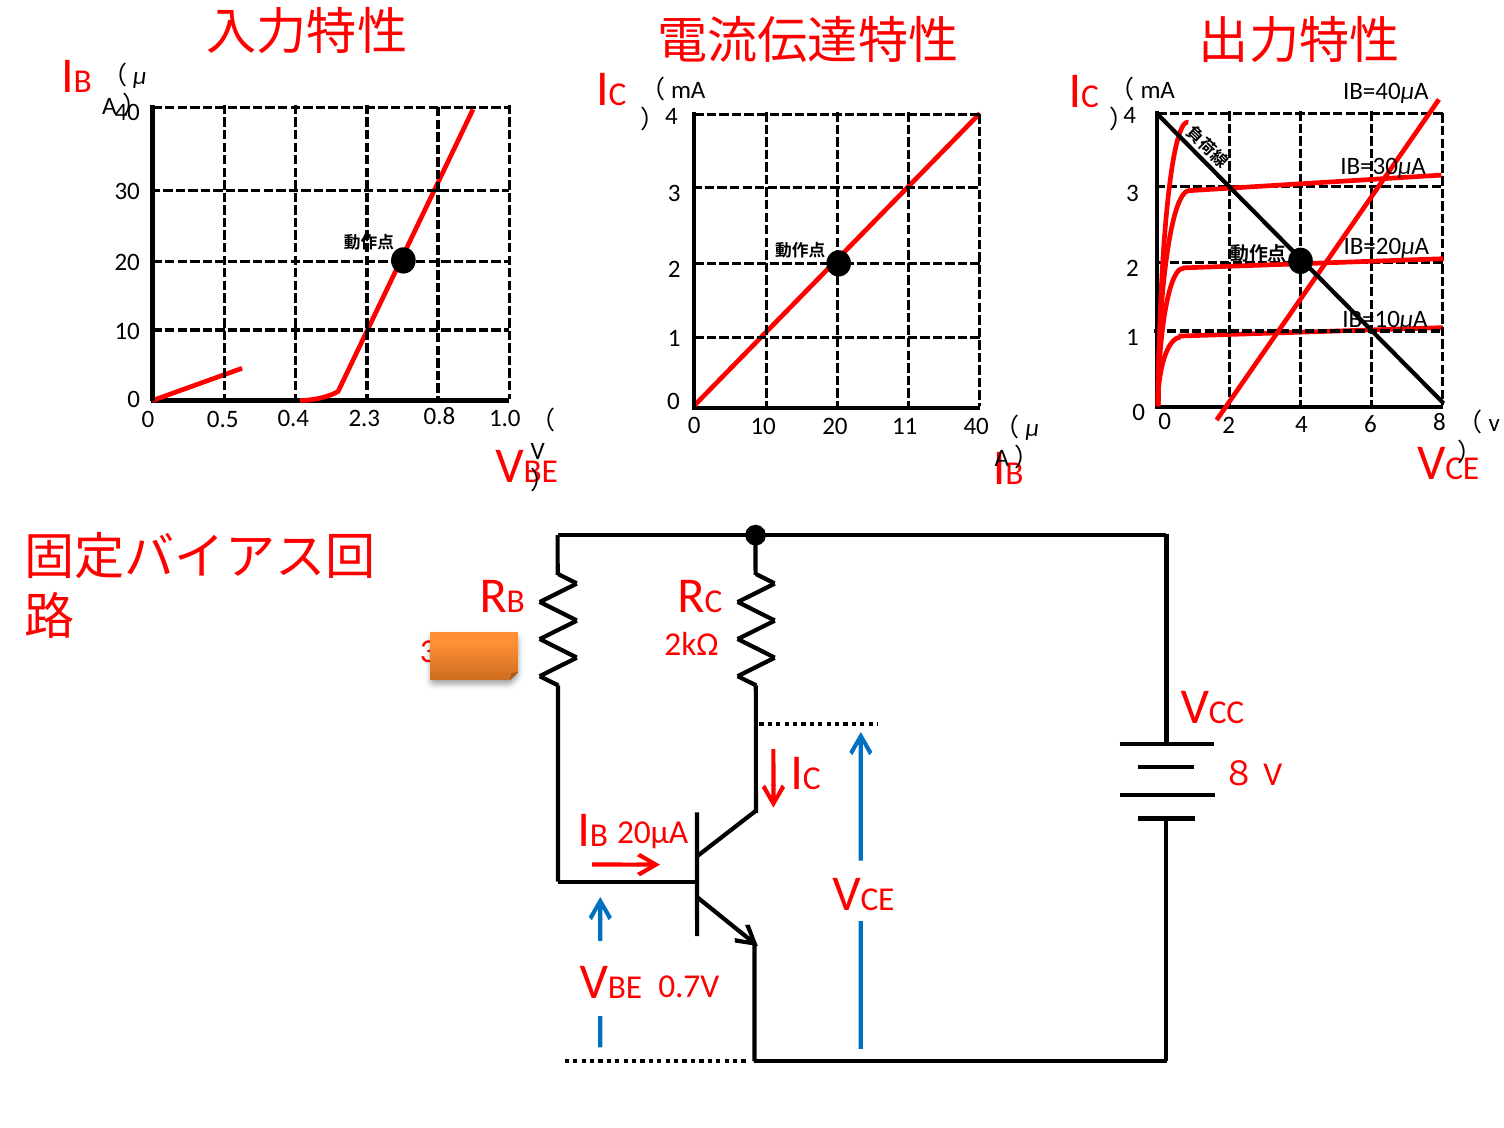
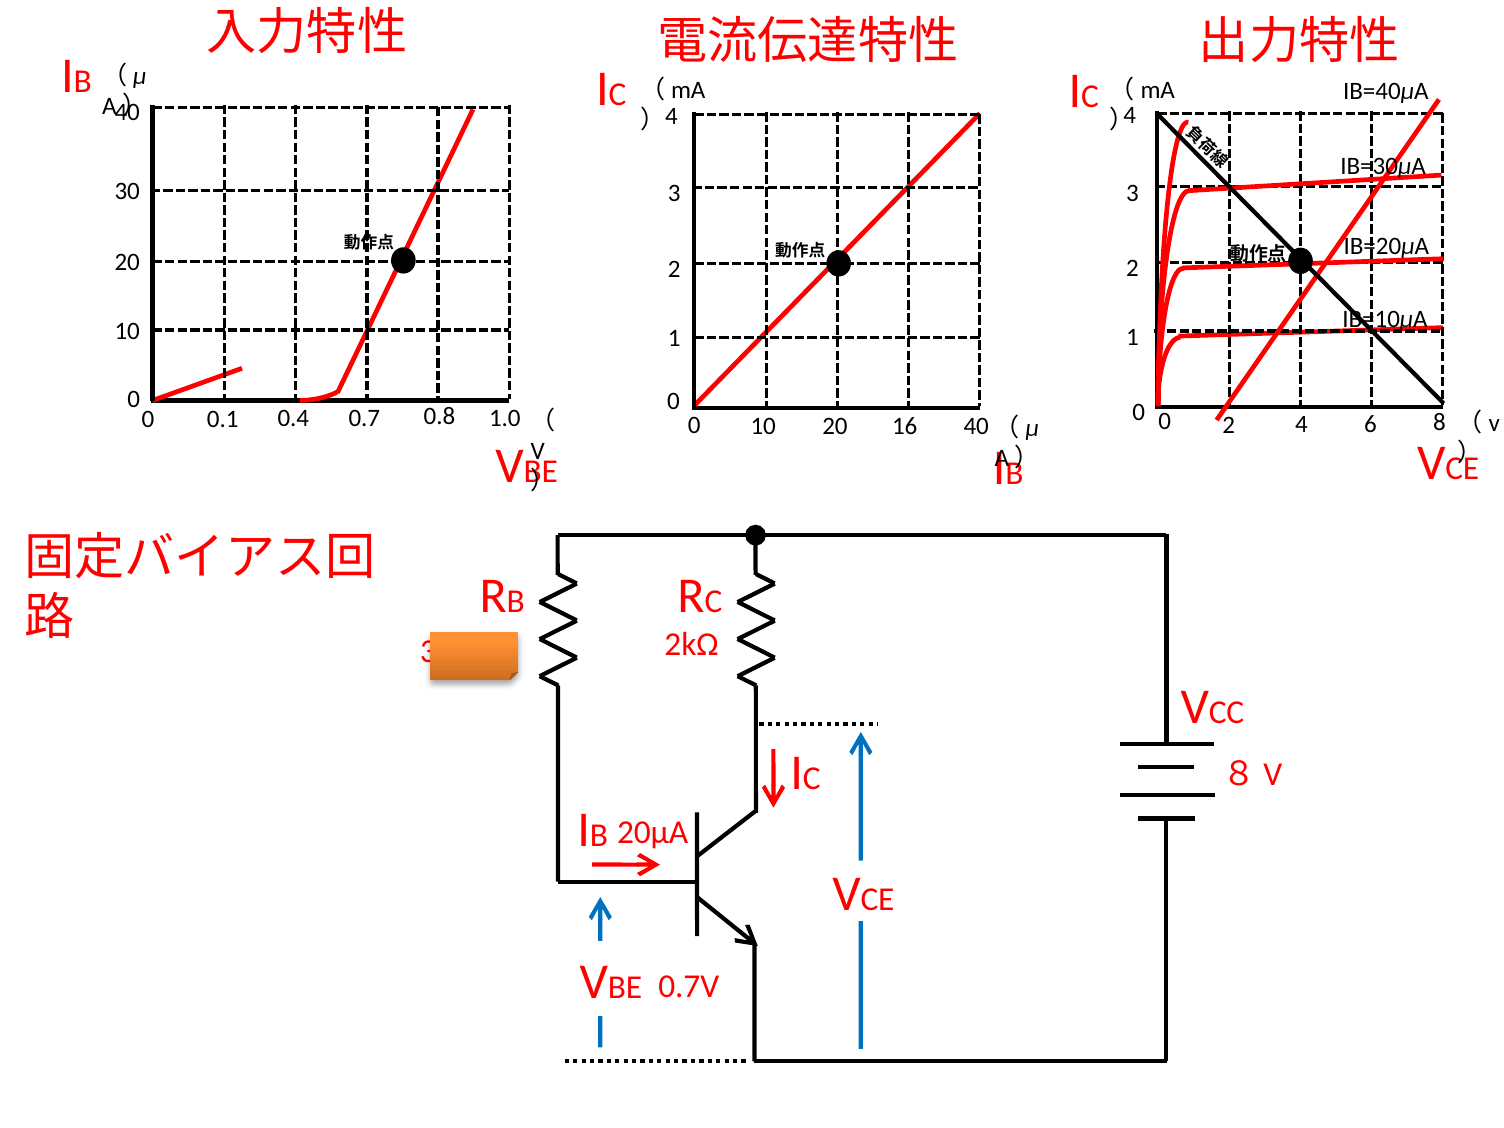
2.3: 2.3 -> 0.7 (364, 418)
0.5: 0.5 -> 0.1 (223, 419)
11: 11 -> 16 (905, 426)
